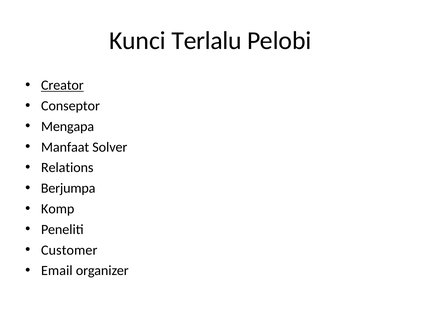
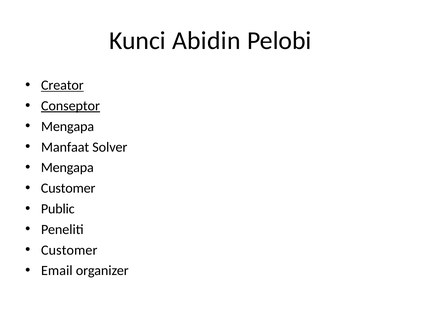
Terlalu: Terlalu -> Abidin (206, 41)
Conseptor underline: none -> present (70, 106)
Relations: Relations -> Mengapa (67, 168)
Berjumpa: Berjumpa -> Customer (68, 188)
Komp: Komp -> Public (58, 209)
